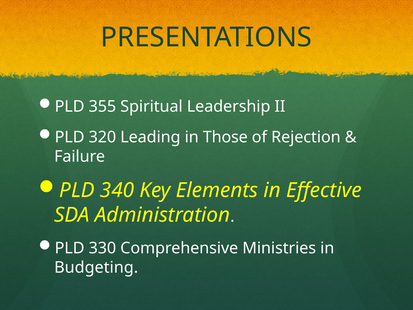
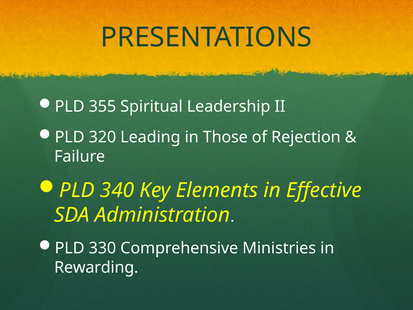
Budgeting: Budgeting -> Rewarding (96, 267)
